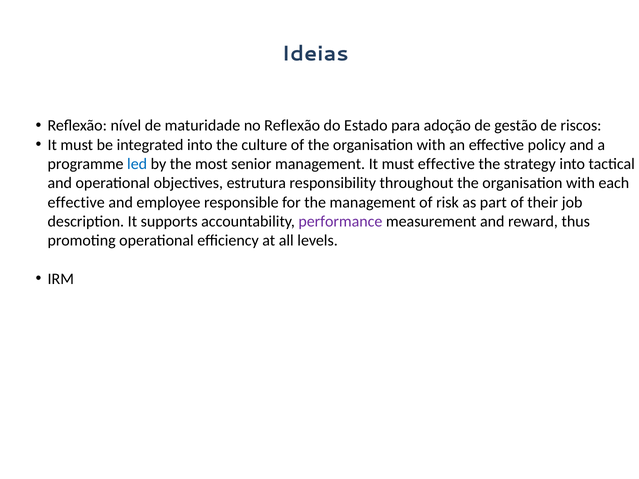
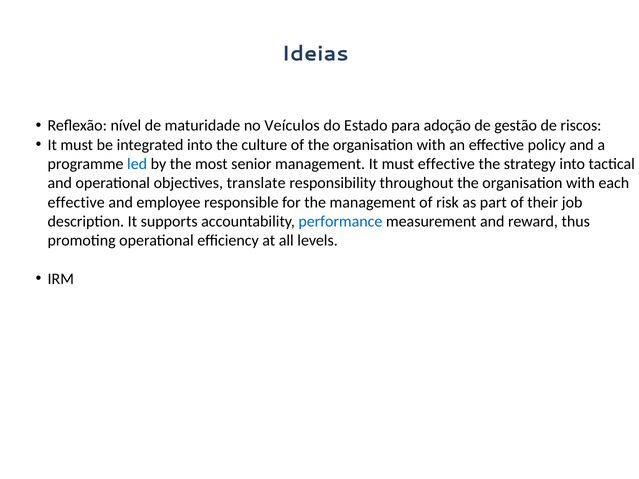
no Reflexão: Reflexão -> Veículos (292, 126)
estrutura: estrutura -> translate (256, 183)
performance colour: purple -> blue (340, 222)
